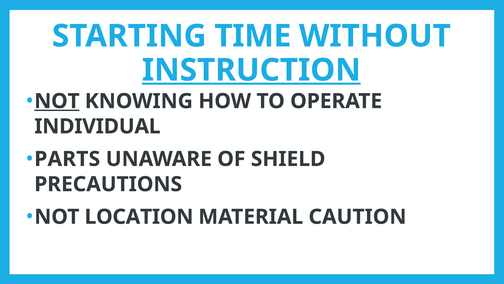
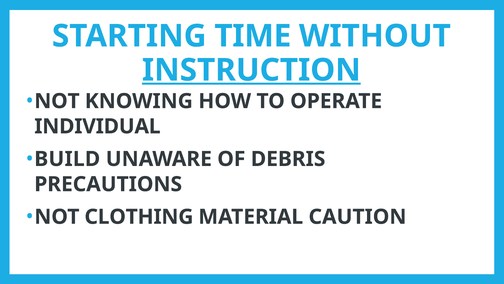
NOT underline: present -> none (57, 101)
PARTS: PARTS -> BUILD (67, 159)
SHIELD: SHIELD -> DEBRIS (288, 159)
LOCATION: LOCATION -> CLOTHING (139, 216)
